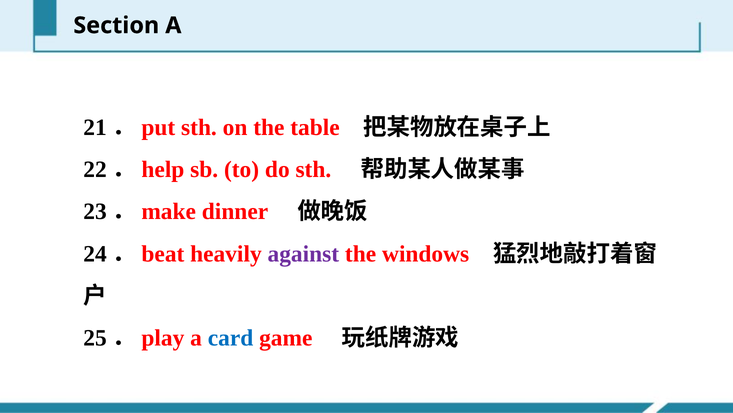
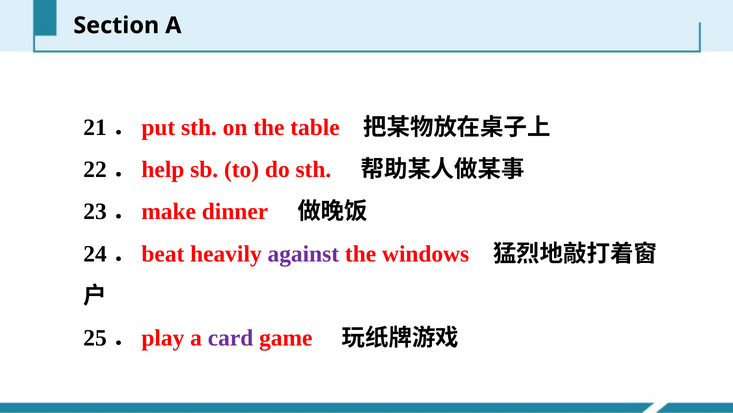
card colour: blue -> purple (231, 338)
